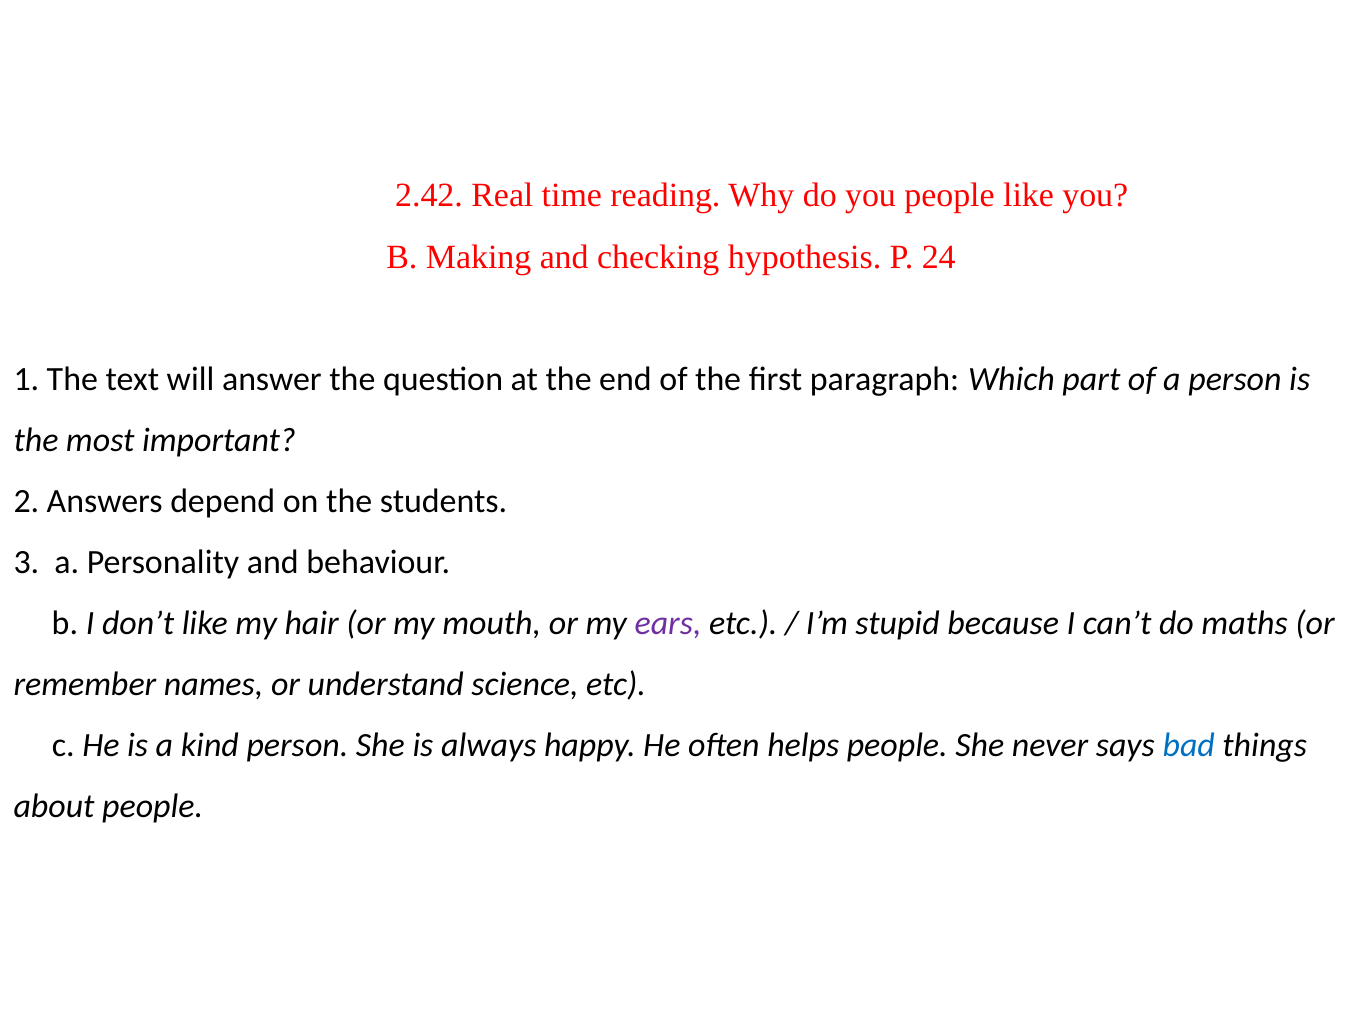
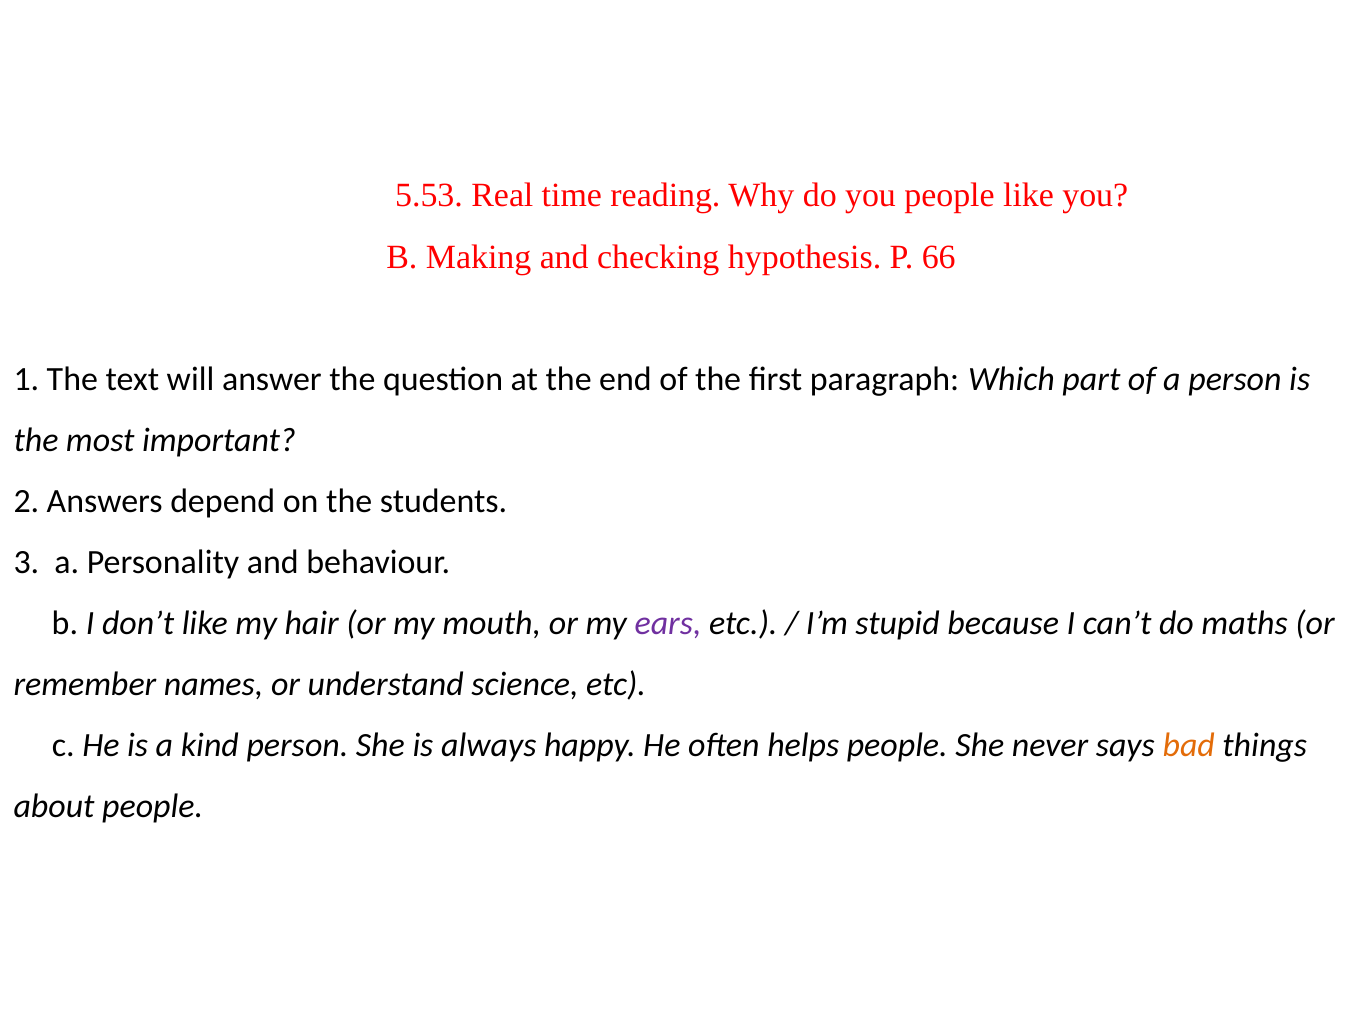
2.42: 2.42 -> 5.53 (429, 196)
24: 24 -> 66 (939, 257)
bad colour: blue -> orange (1189, 745)
